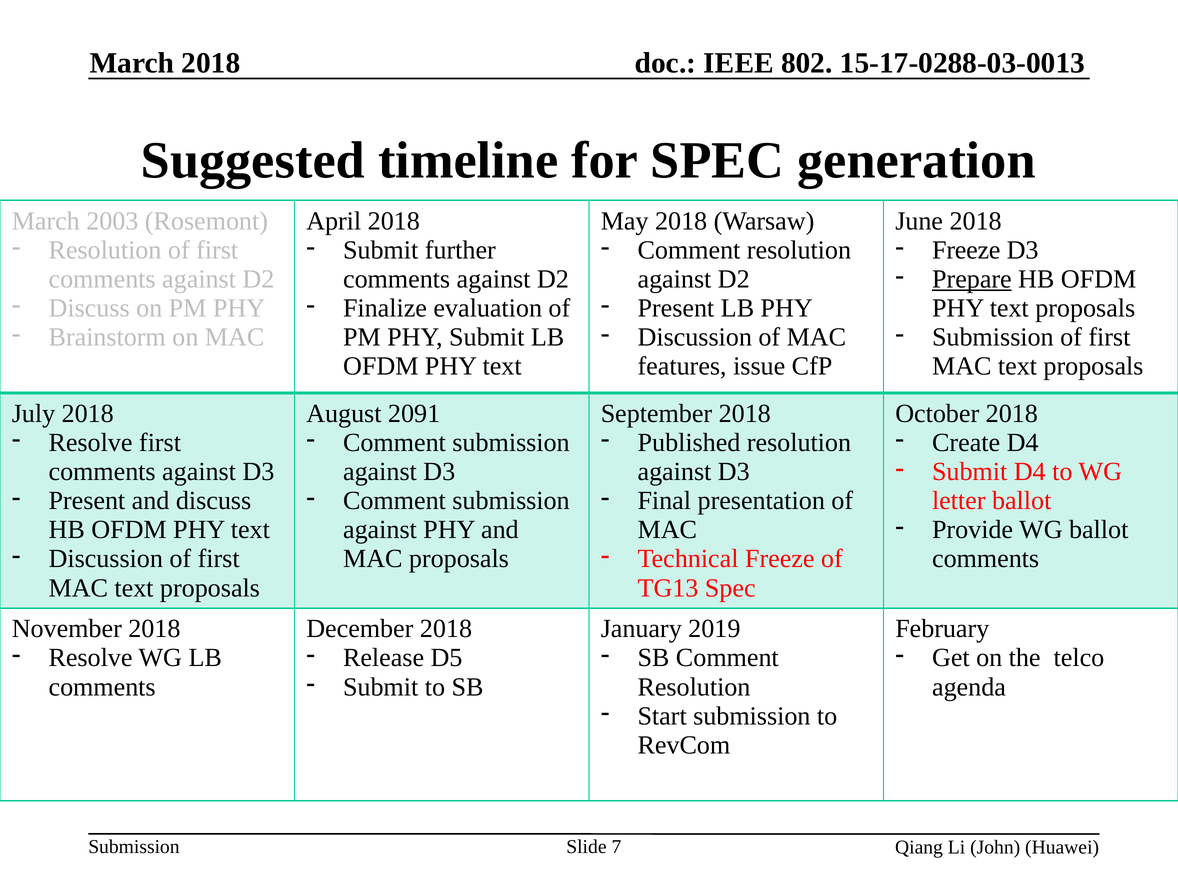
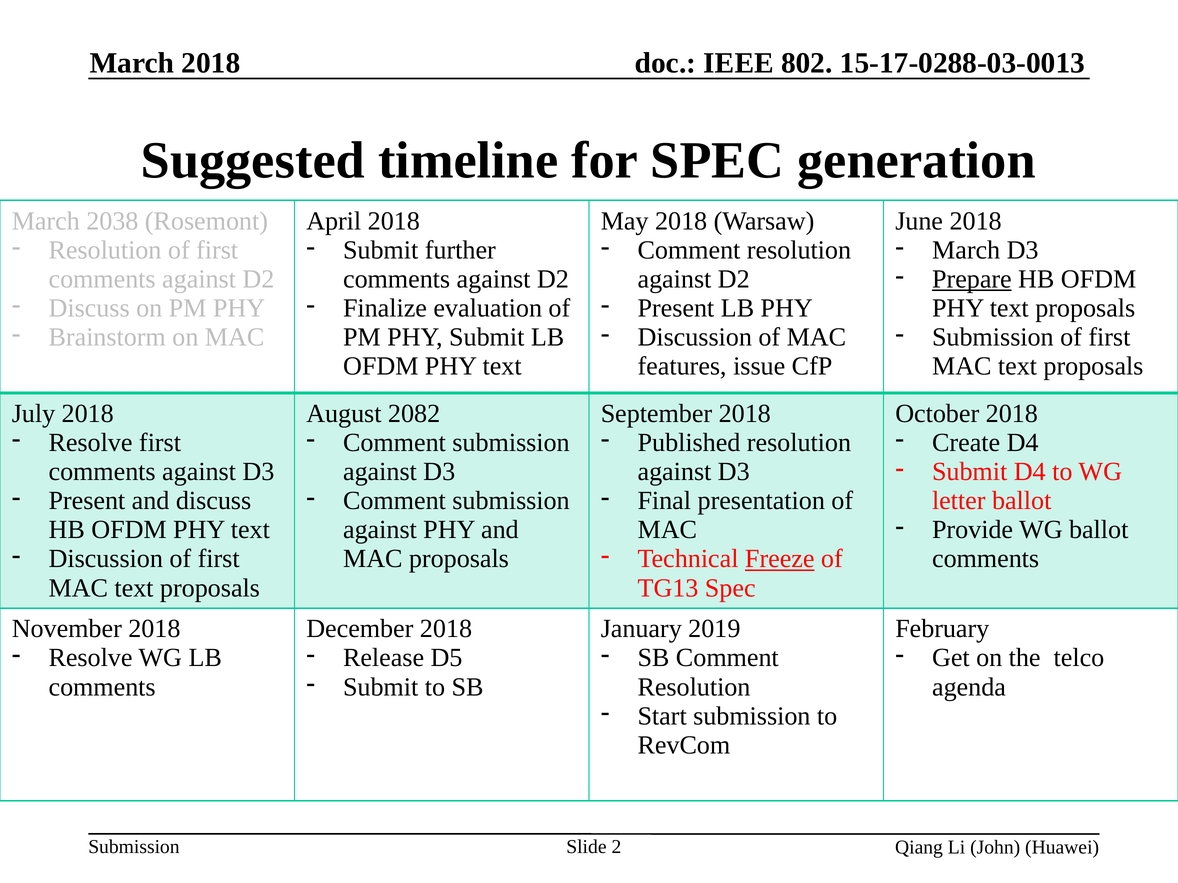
2003: 2003 -> 2038 (112, 221)
Freeze: Freeze -> March (966, 250)
2091: 2091 -> 2082 (414, 414)
Freeze underline: none -> present (780, 559)
7: 7 -> 2 (616, 847)
